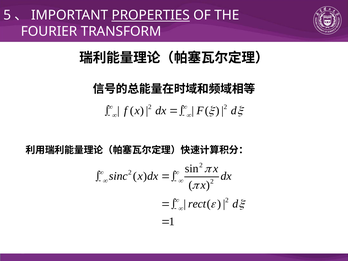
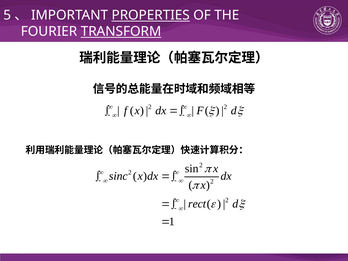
TRANSFORM underline: none -> present (121, 31)
